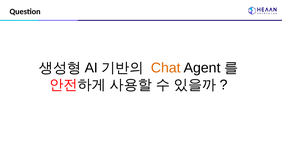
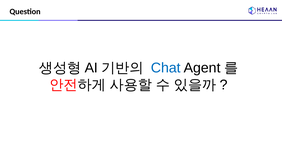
Chat colour: orange -> blue (166, 68)
